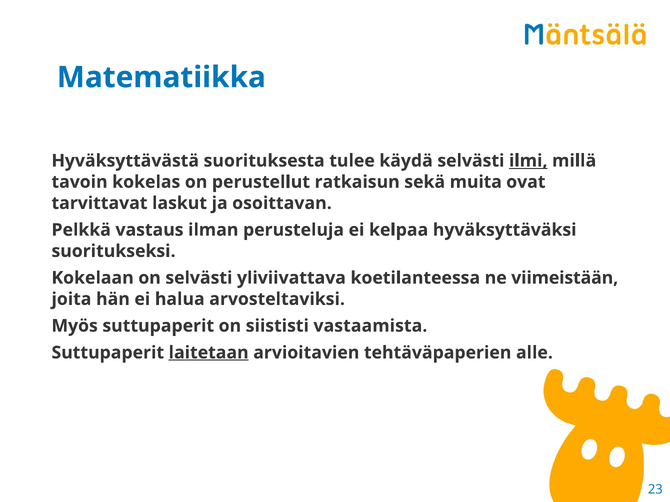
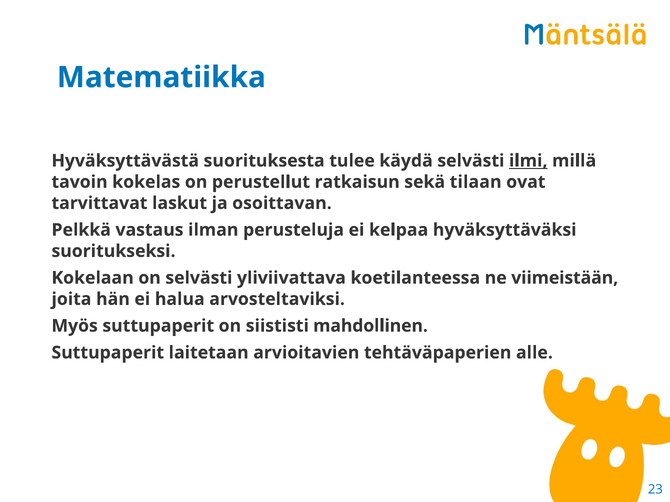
muita: muita -> tilaan (476, 182)
vastaamista: vastaamista -> mahdollinen (371, 326)
laitetaan underline: present -> none (209, 353)
